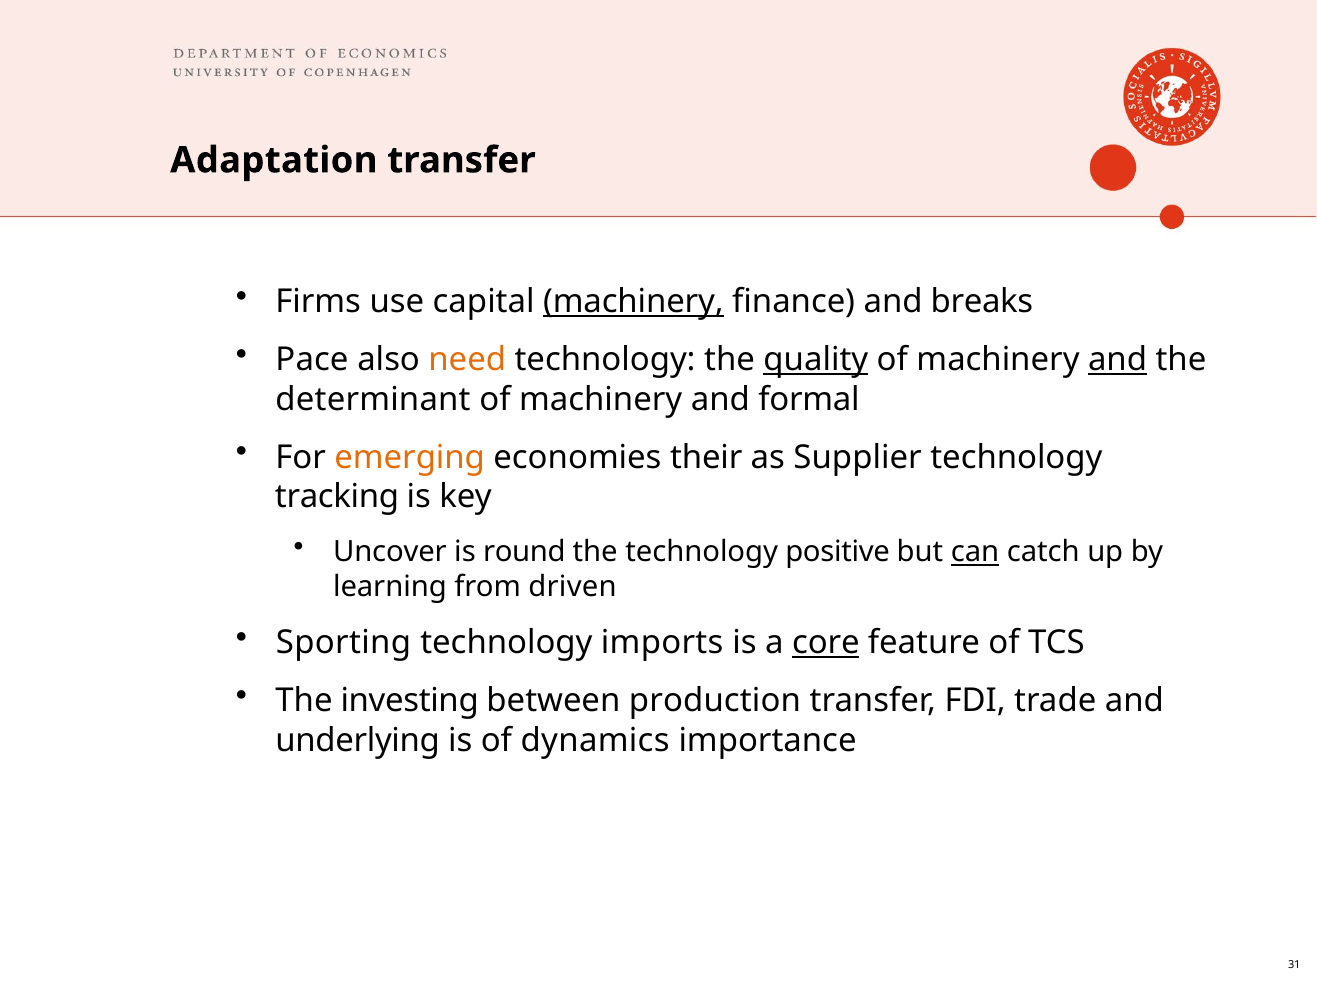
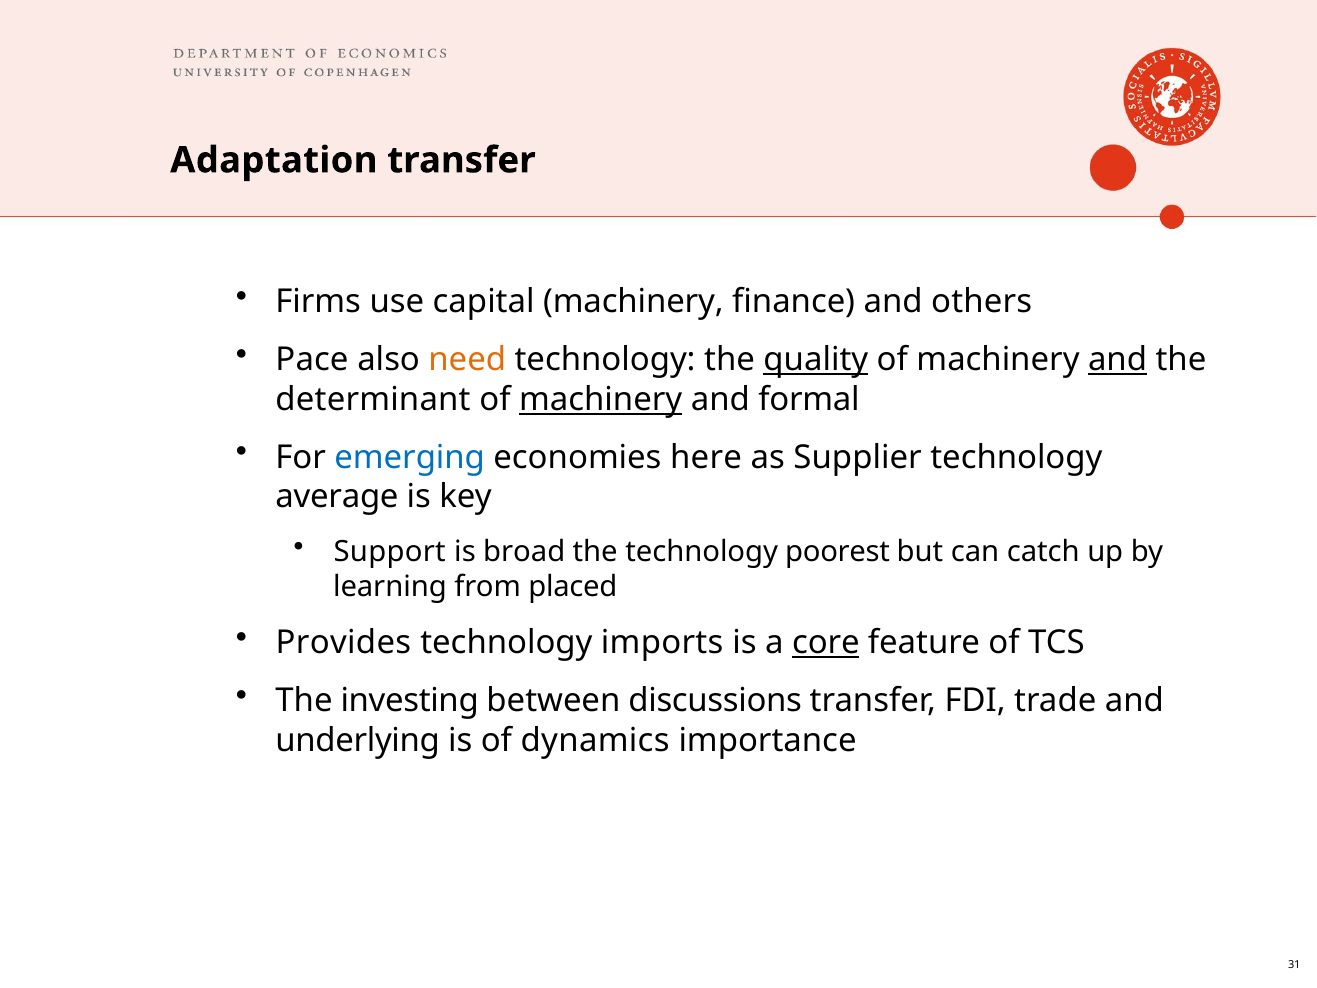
machinery underline: present -> none (633, 302)
breaks: breaks -> others (982, 302)
machinery underline: none -> present (601, 399)
emerging colour: orange -> blue (410, 457)
their: their -> here (706, 457)
tracking: tracking -> average (337, 497)
Uncover: Uncover -> Support (390, 552)
round: round -> broad (524, 552)
positive: positive -> poorest (838, 552)
can underline: present -> none (975, 552)
driven: driven -> placed (573, 587)
Sporting: Sporting -> Provides (343, 643)
production: production -> discussions (715, 701)
